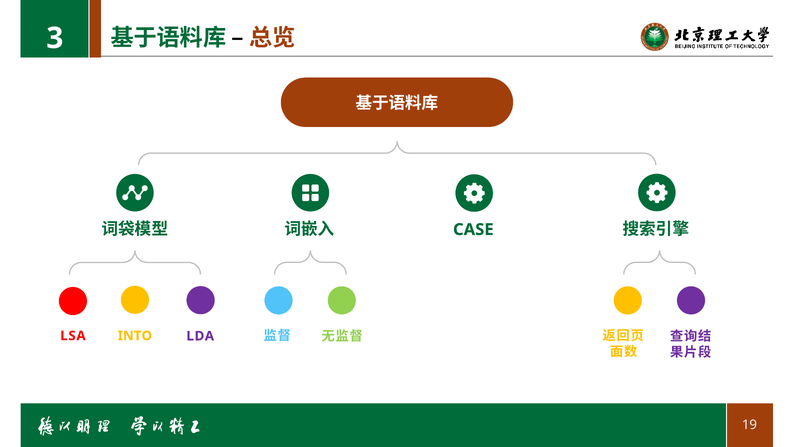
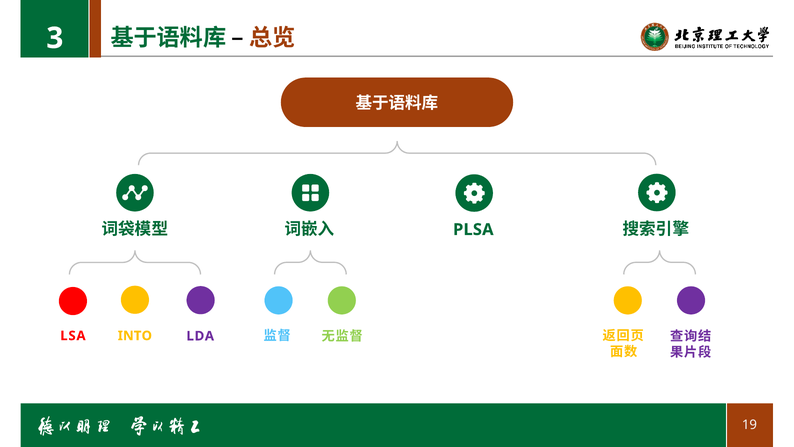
CASE: CASE -> PLSA (473, 229)
